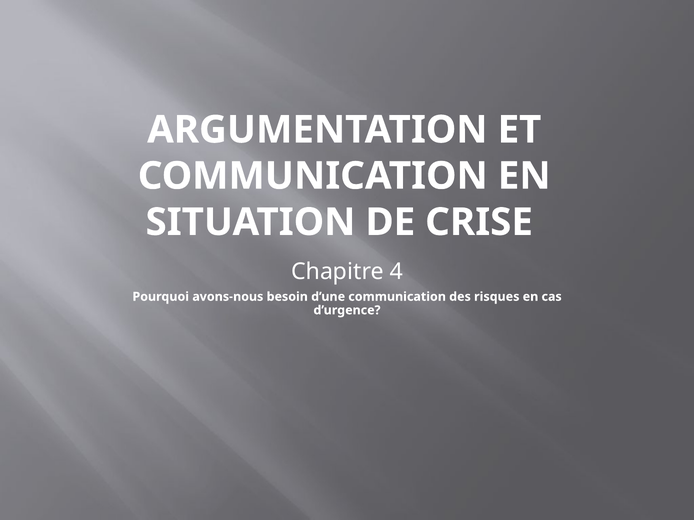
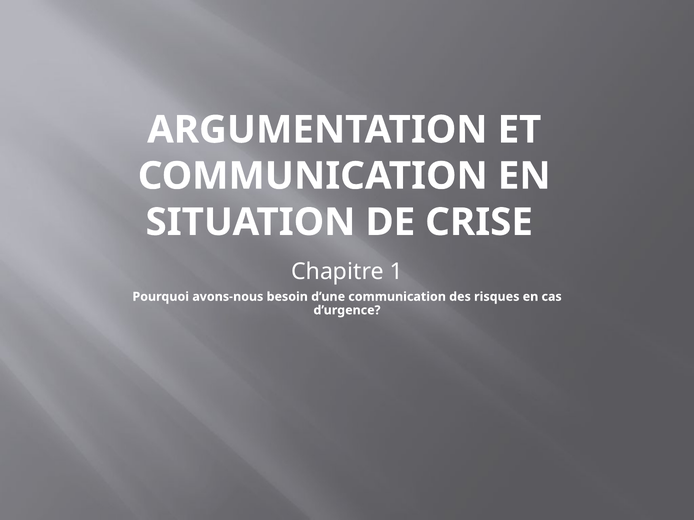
4: 4 -> 1 (396, 272)
